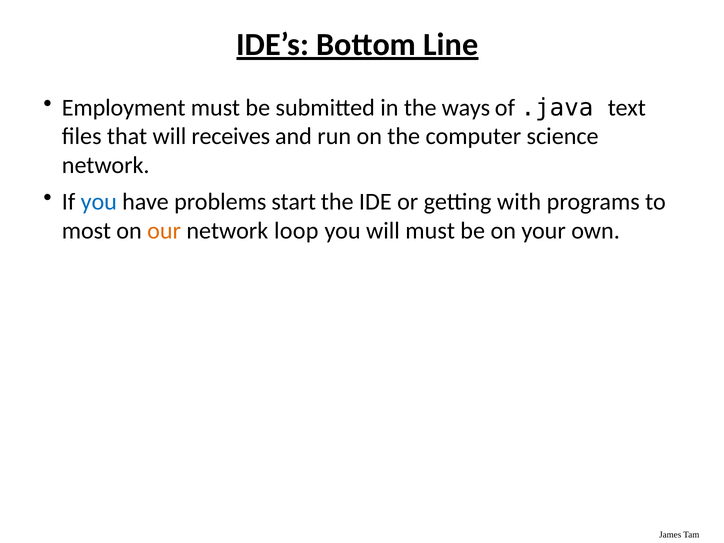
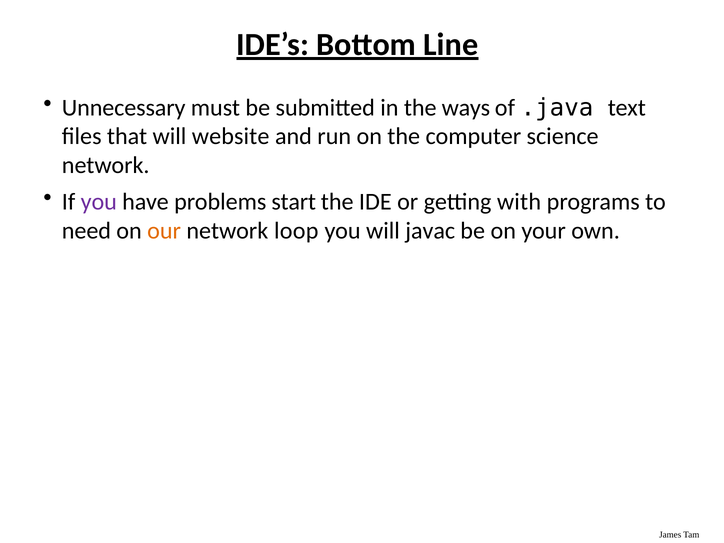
Employment: Employment -> Unnecessary (124, 108)
receives: receives -> website (231, 137)
you colour: blue -> purple (99, 202)
most: most -> need (86, 231)
will must: must -> javac (430, 231)
